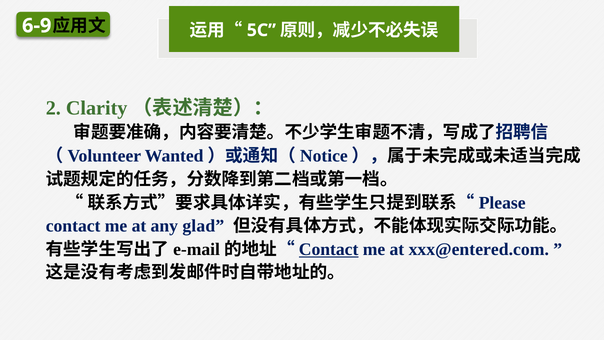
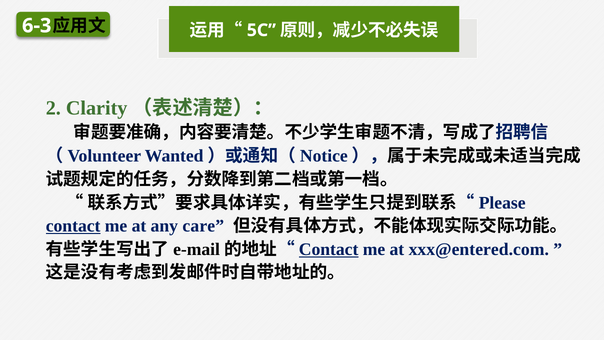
6-9: 6-9 -> 6-3 (37, 26)
contact underline: none -> present (73, 226)
glad: glad -> care (203, 226)
